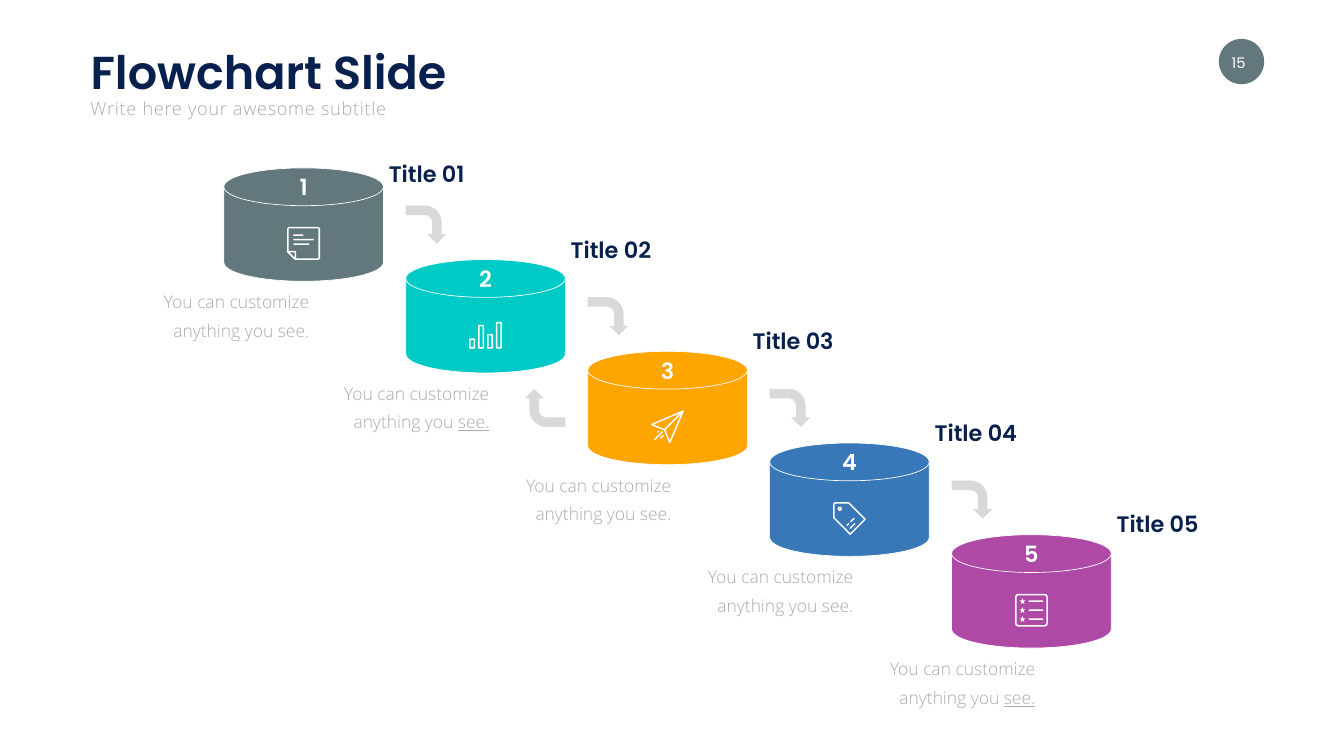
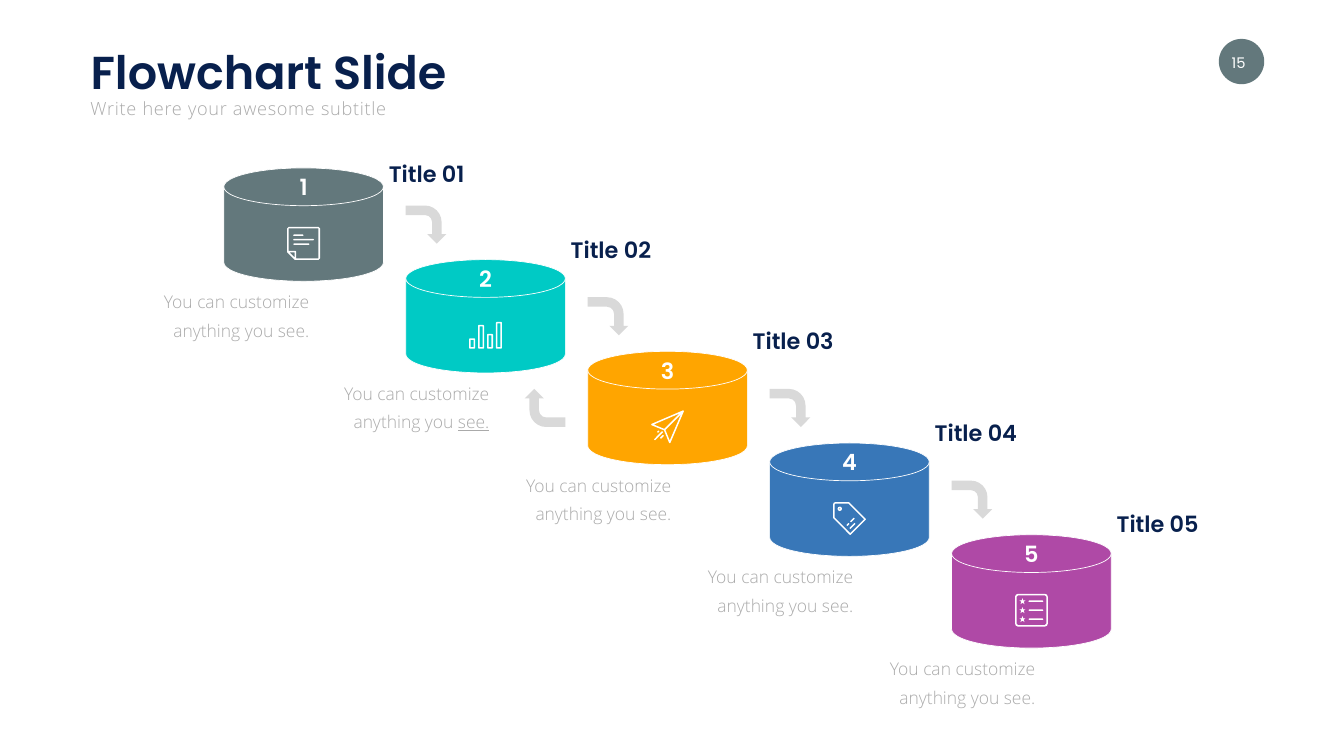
see underline: present -> none (1020, 698)
